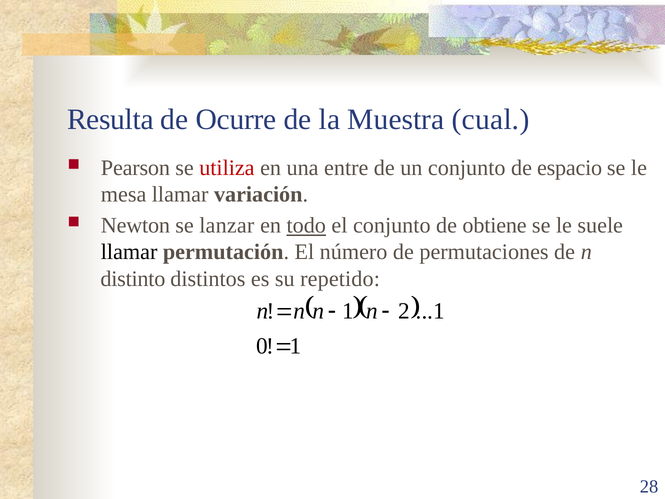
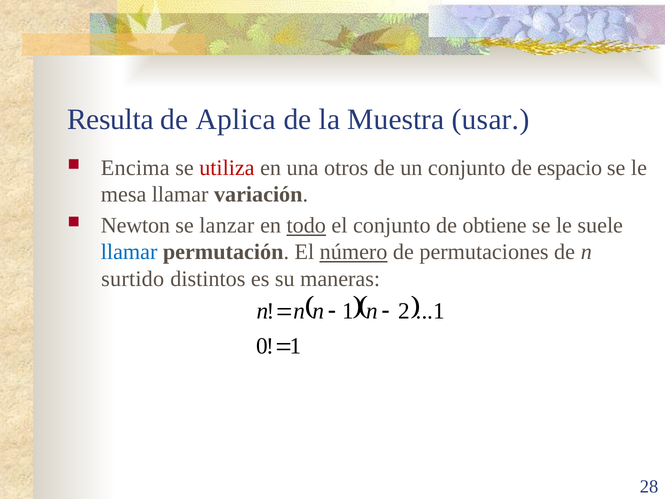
Ocurre: Ocurre -> Aplica (236, 120)
cual: cual -> usar (491, 120)
Pearson: Pearson -> Encima (135, 168)
entre: entre -> otros (346, 168)
llamar colour: black -> blue (129, 252)
número underline: none -> present (354, 252)
distinto: distinto -> surtido (133, 279)
repetido: repetido -> maneras (340, 279)
